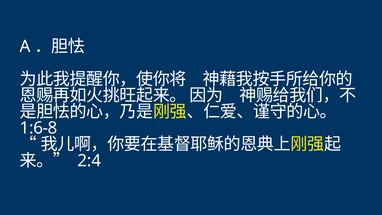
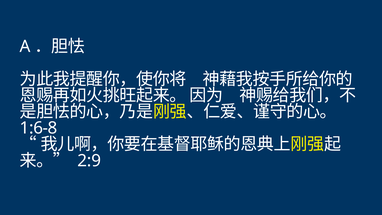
2:4: 2:4 -> 2:9 (89, 161)
